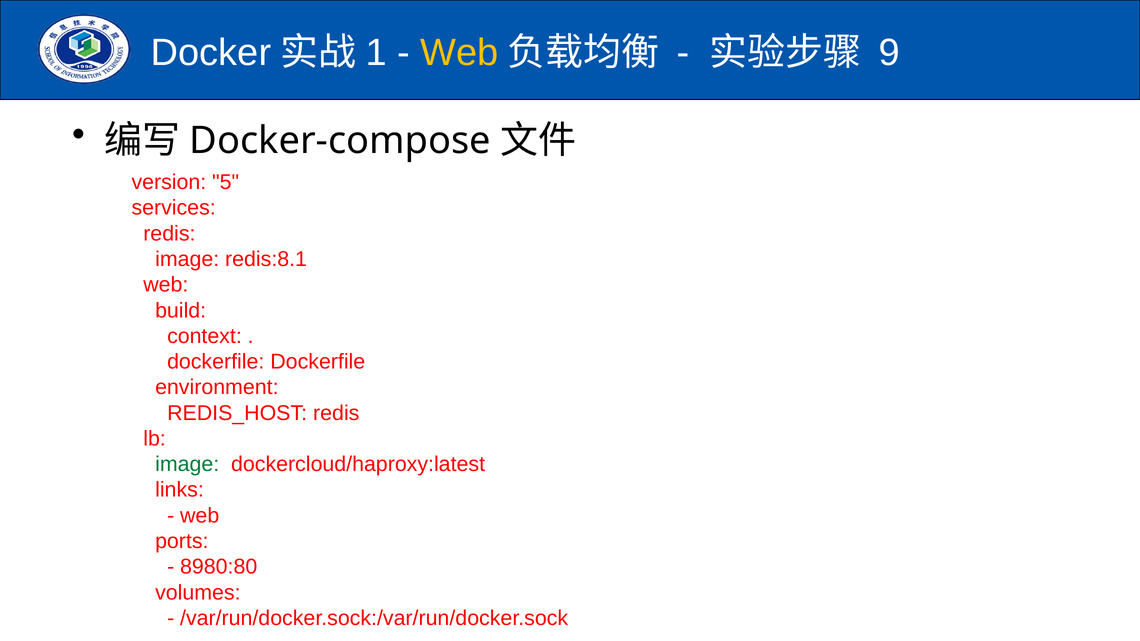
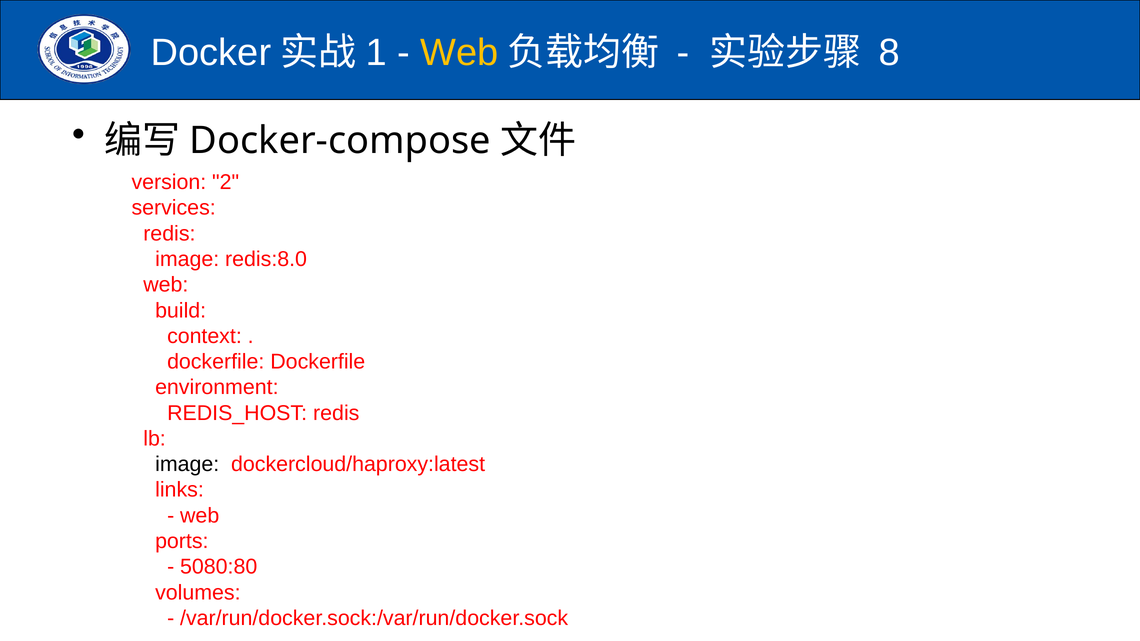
9: 9 -> 8 (890, 53)
5: 5 -> 2 (226, 182)
redis:8.1: redis:8.1 -> redis:8.0 (266, 259)
image colour: green -> black (187, 464)
8980:80: 8980:80 -> 5080:80 (219, 567)
